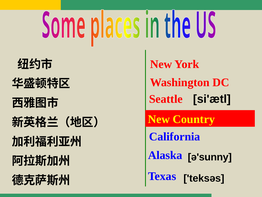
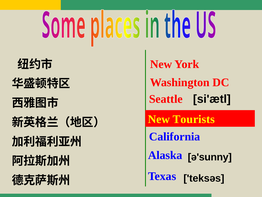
Country: Country -> Tourists (194, 119)
